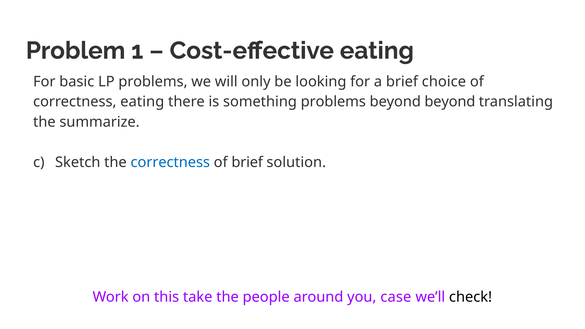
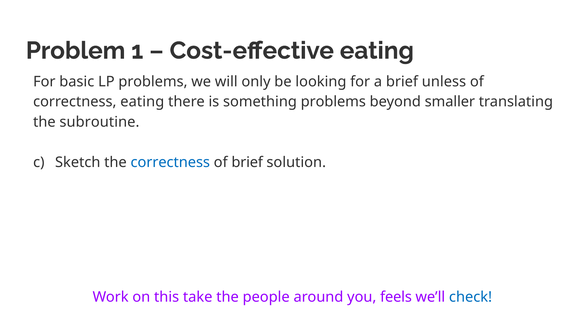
choice: choice -> unless (444, 82)
beyond beyond: beyond -> smaller (450, 102)
summarize: summarize -> subroutine (99, 122)
case: case -> feels (396, 297)
check colour: black -> blue (471, 297)
